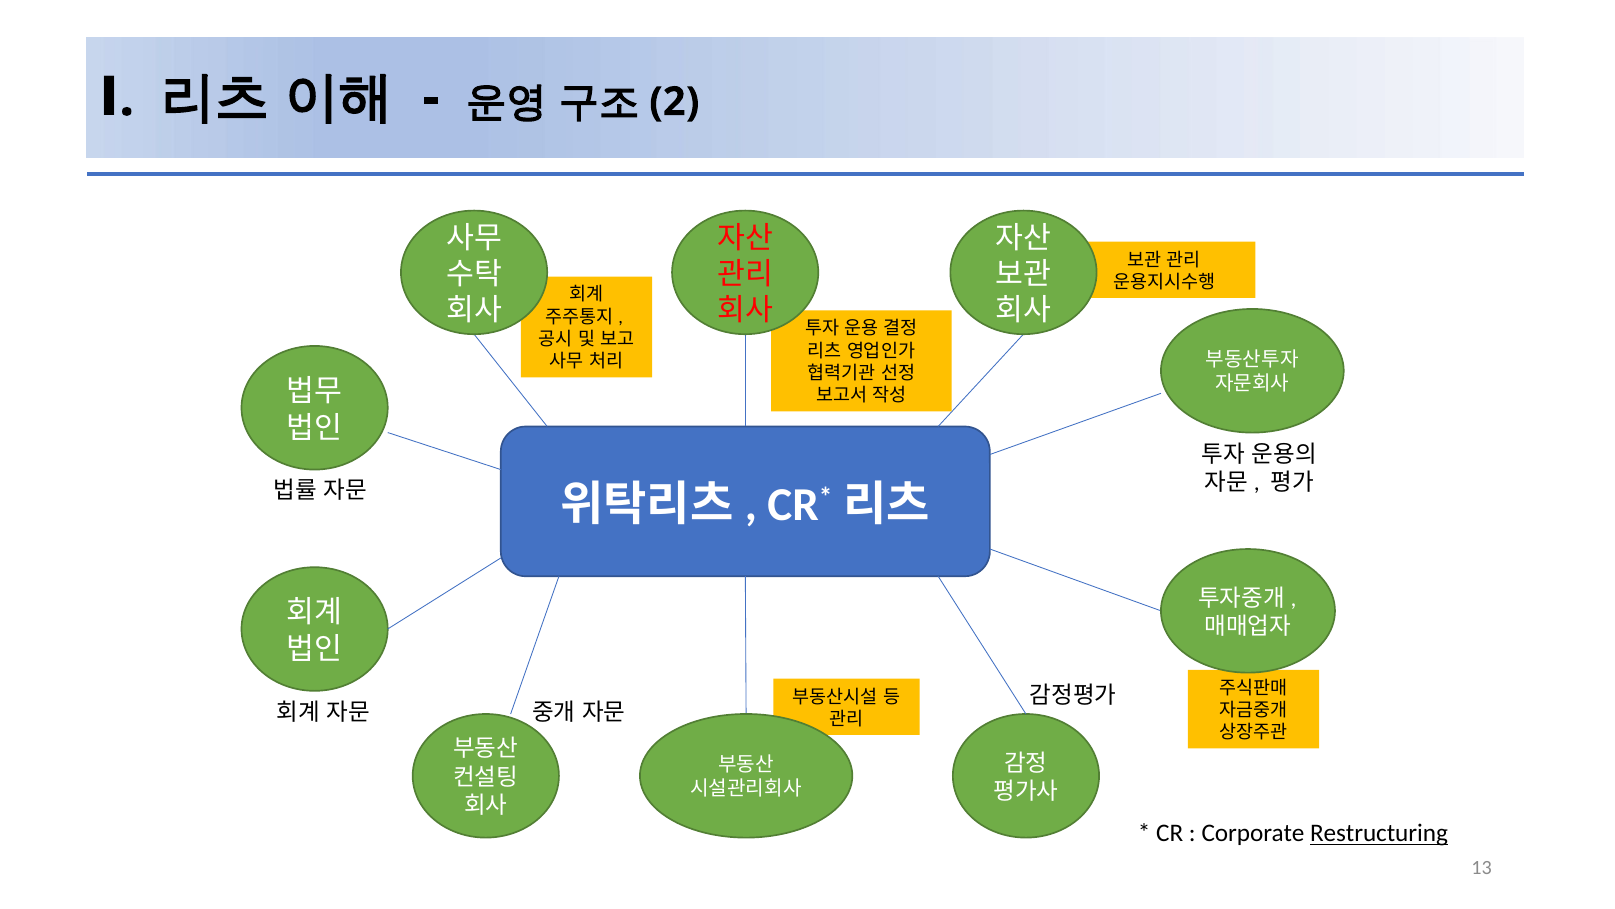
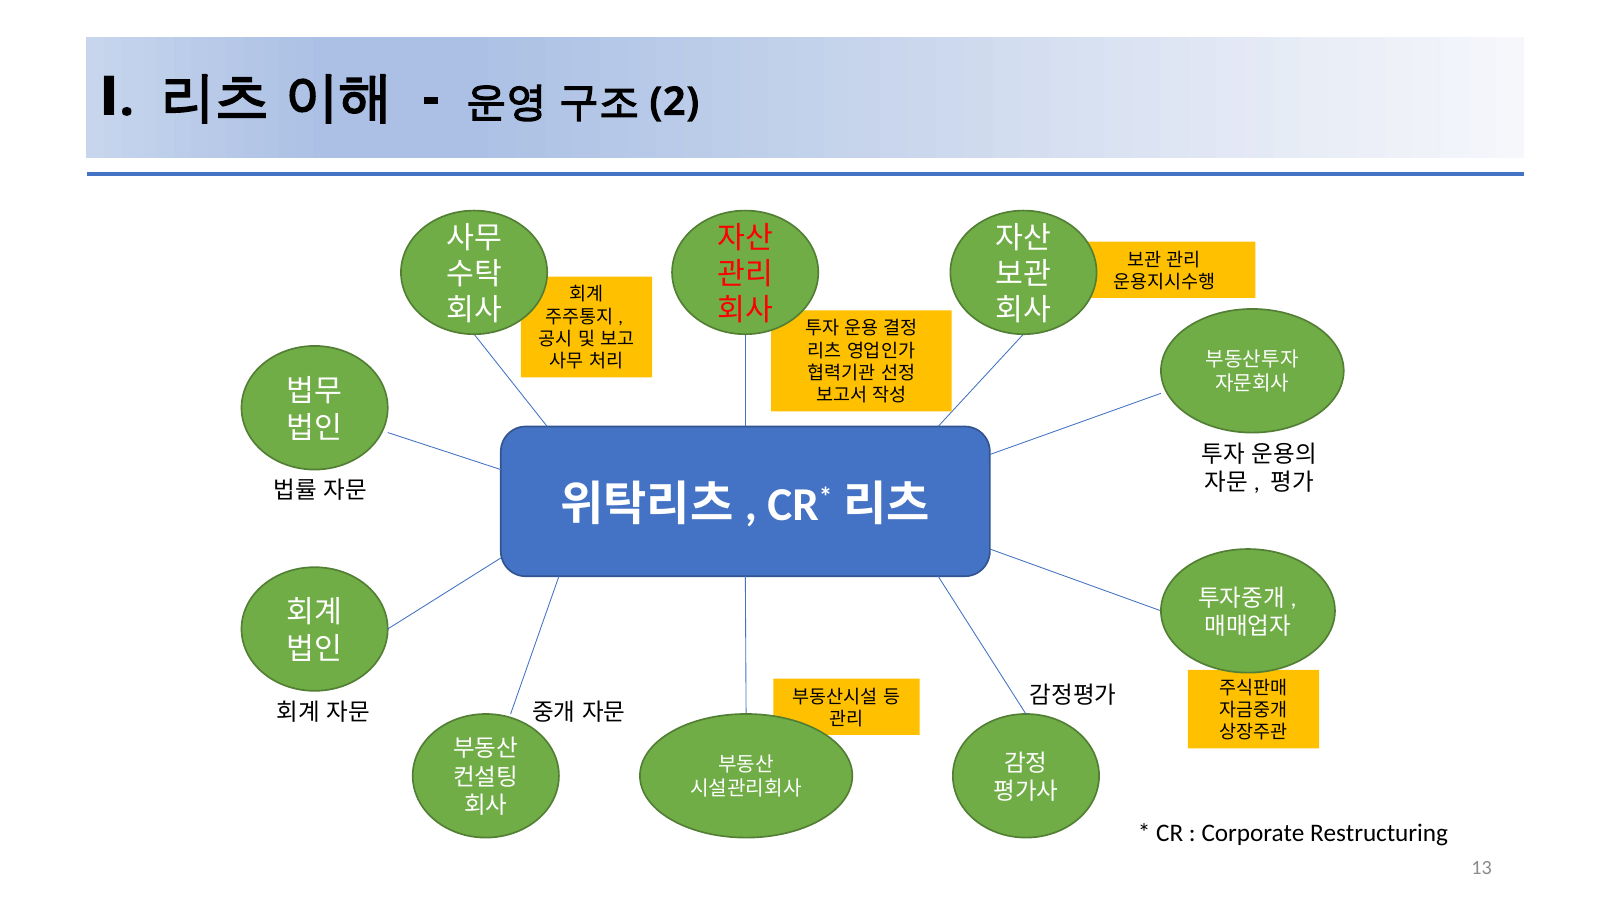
Restructuring underline: present -> none (1379, 833)
